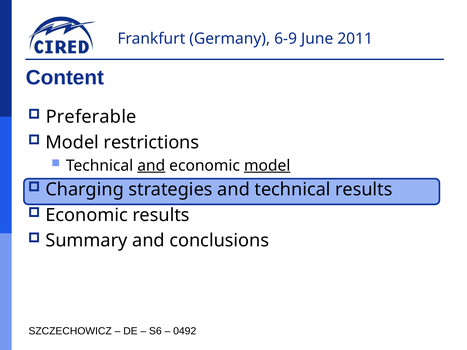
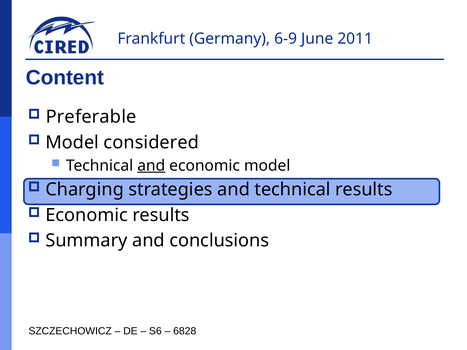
restrictions: restrictions -> considered (151, 143)
model underline: present -> none (267, 166)
0492: 0492 -> 6828 (185, 331)
